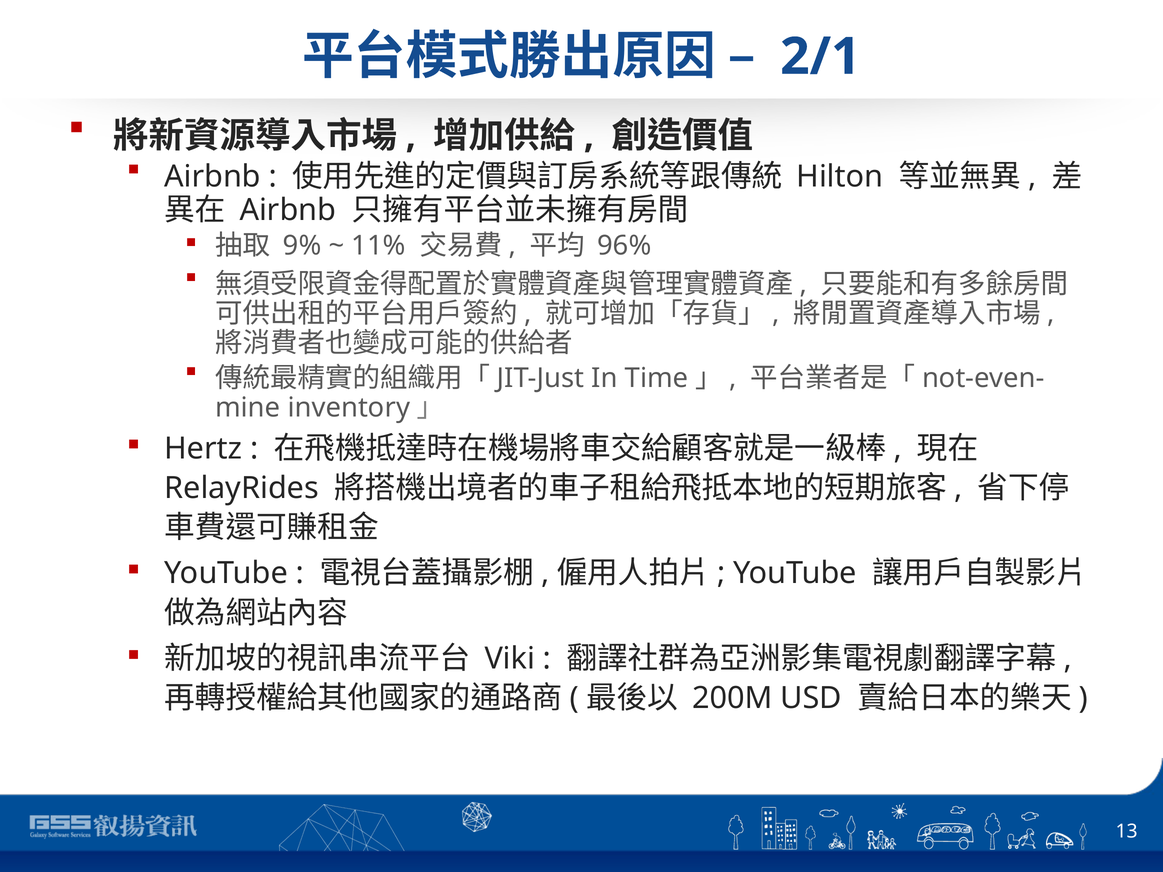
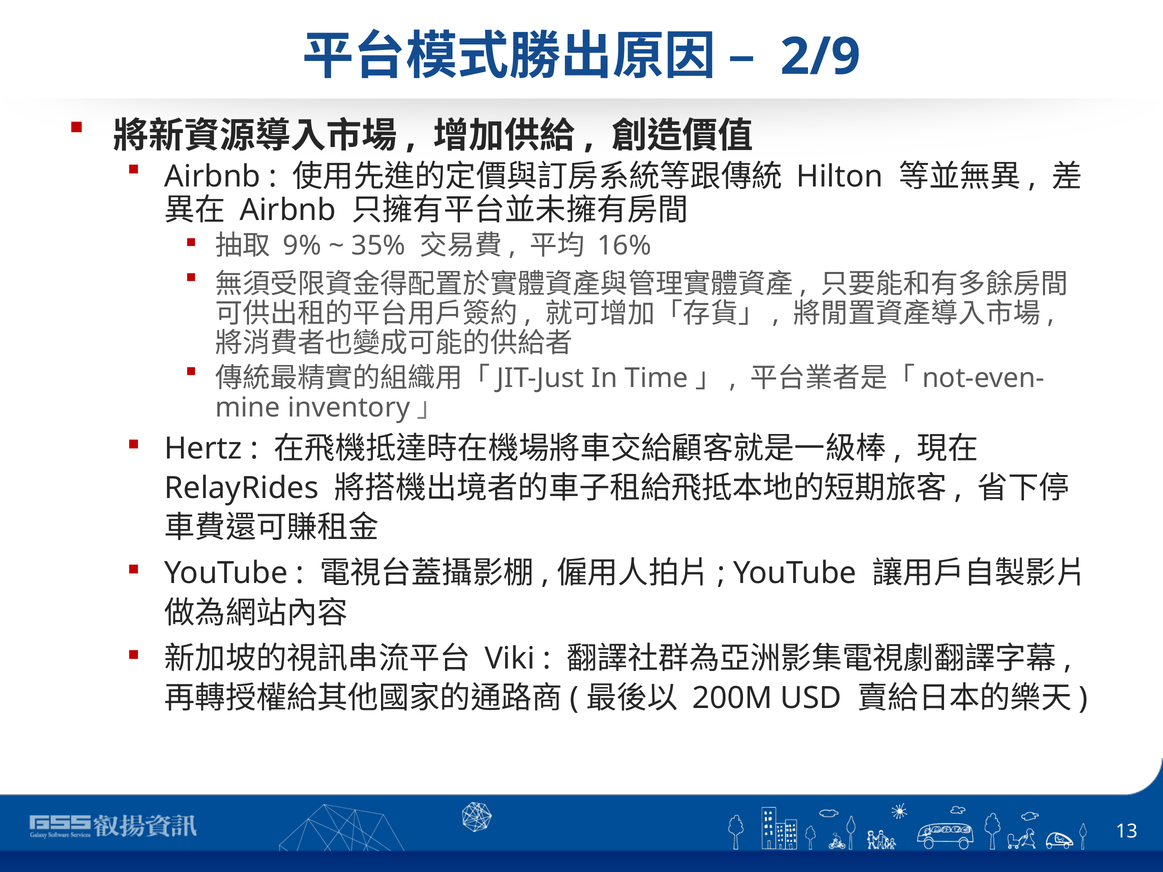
2/1: 2/1 -> 2/9 (820, 57)
11%: 11% -> 35% (379, 246)
96%: 96% -> 16% (624, 246)
